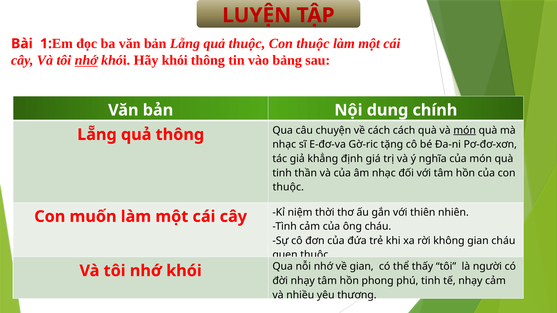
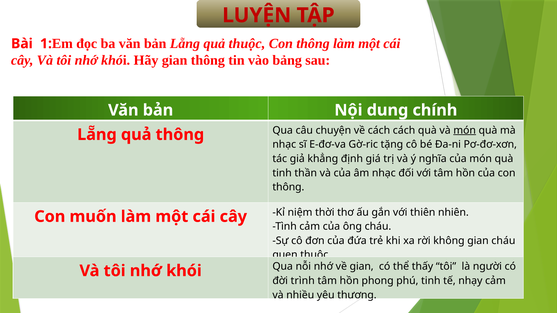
thuộc: thuộc -> thông (313, 44)
nhớ underline: present -> none (86, 60)
Hãy khói: khói -> gian (175, 60)
thuộc: thuộc -> thông (288, 187)
đời nhạy: nhạy -> trình (303, 281)
